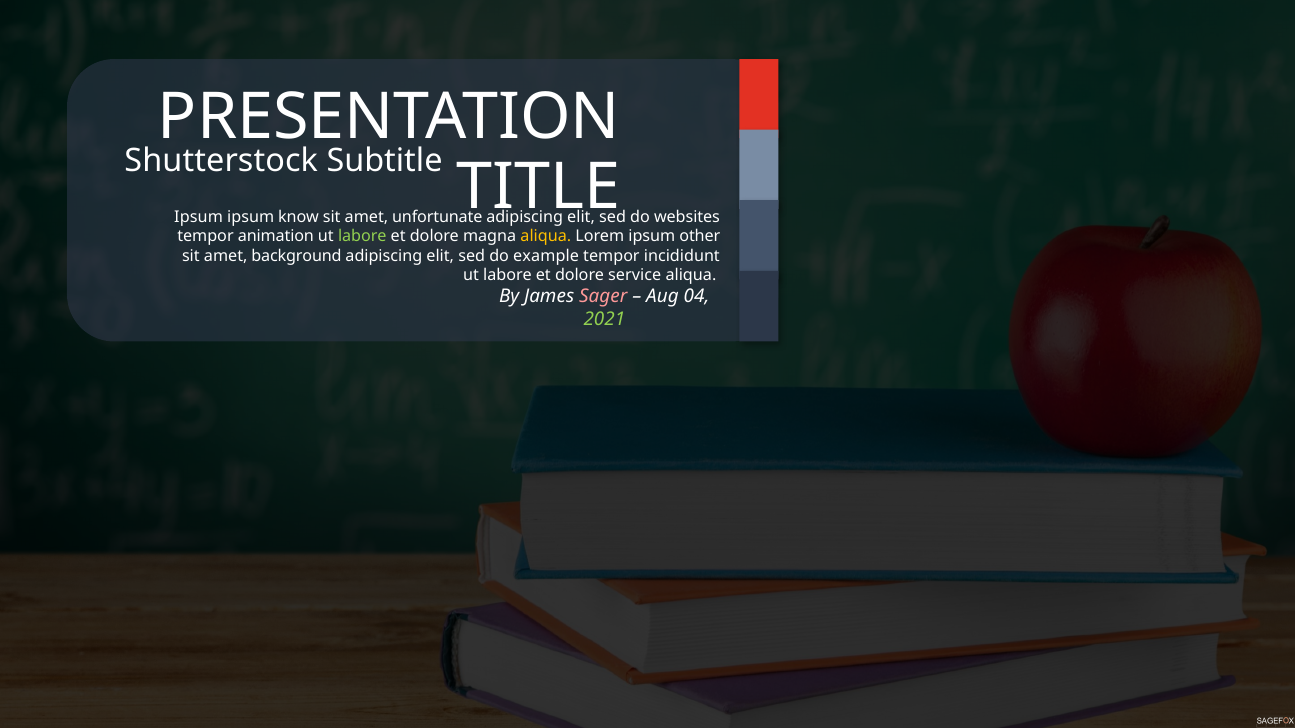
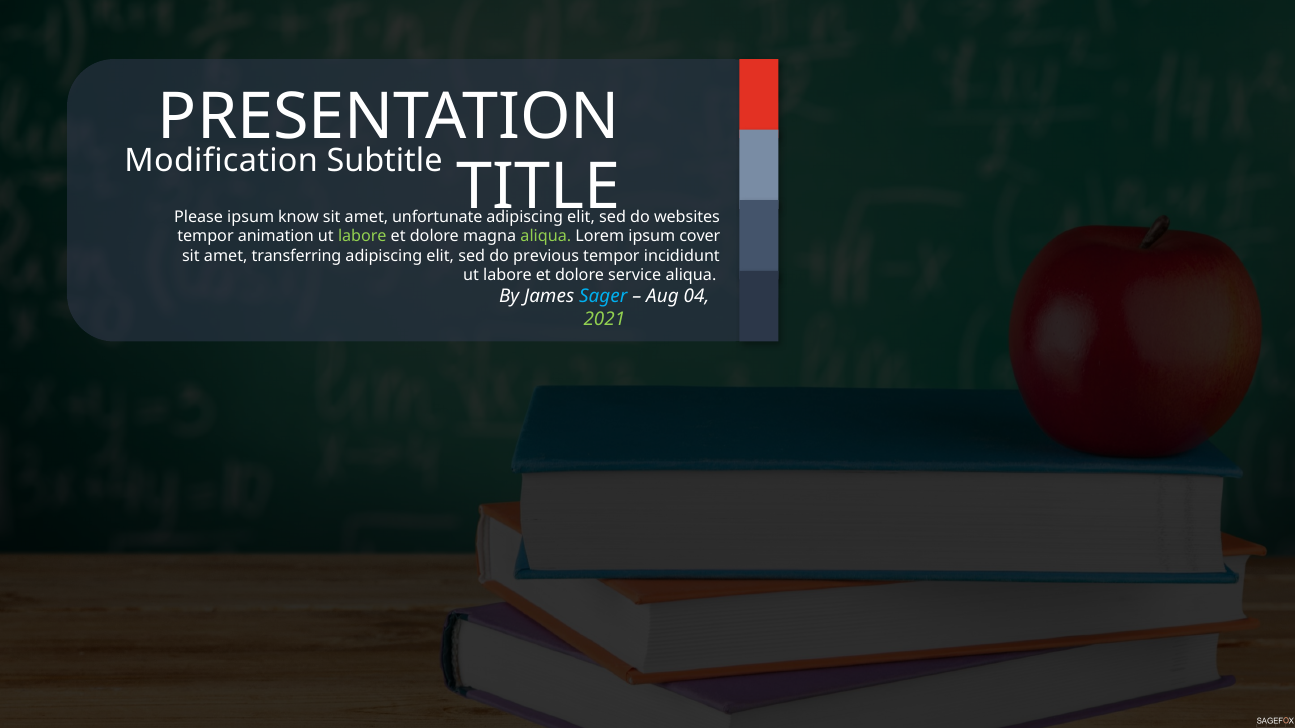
Shutterstock: Shutterstock -> Modification (221, 161)
Ipsum: Ipsum -> Please (199, 217)
aliqua colour: yellow -> light green (546, 237)
other: other -> cover (700, 237)
background: background -> transferring (296, 256)
example: example -> previous (546, 256)
Sager colour: pink -> light blue (603, 296)
